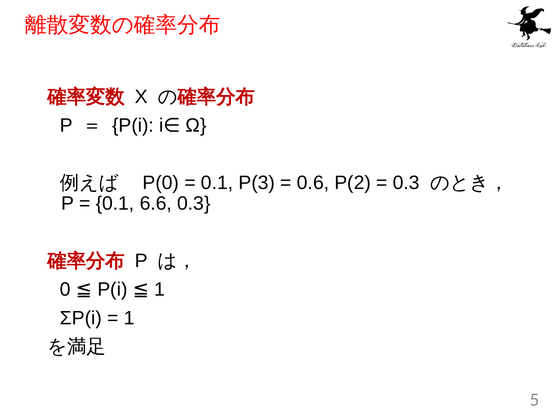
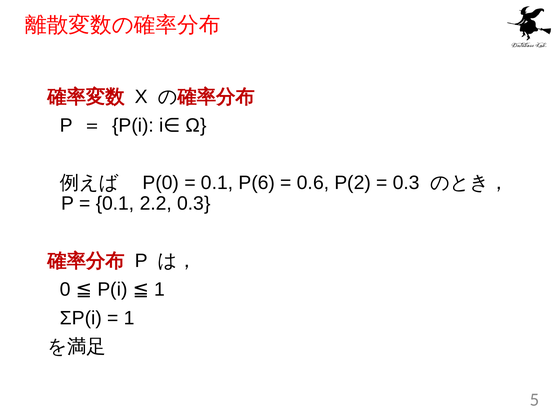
P(3: P(3 -> P(6 (257, 183)
6.6: 6.6 -> 2.2 (156, 203)
